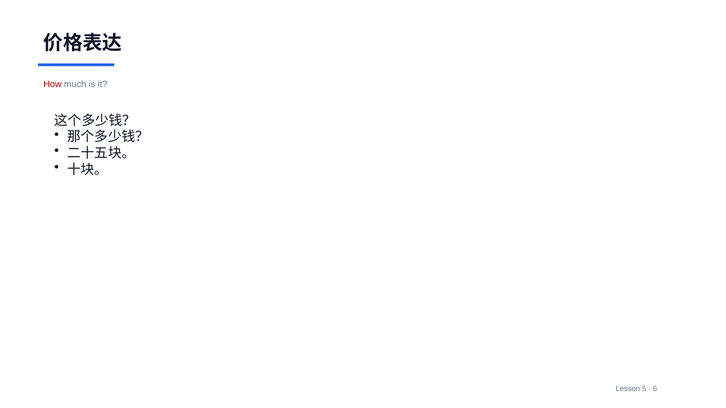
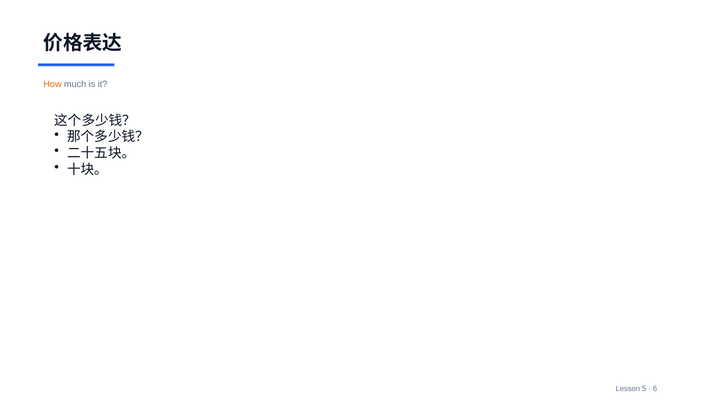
How colour: red -> orange (53, 84)
